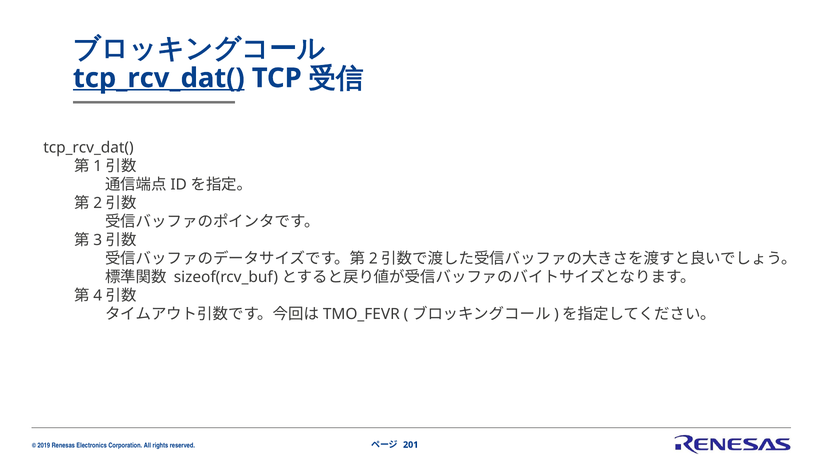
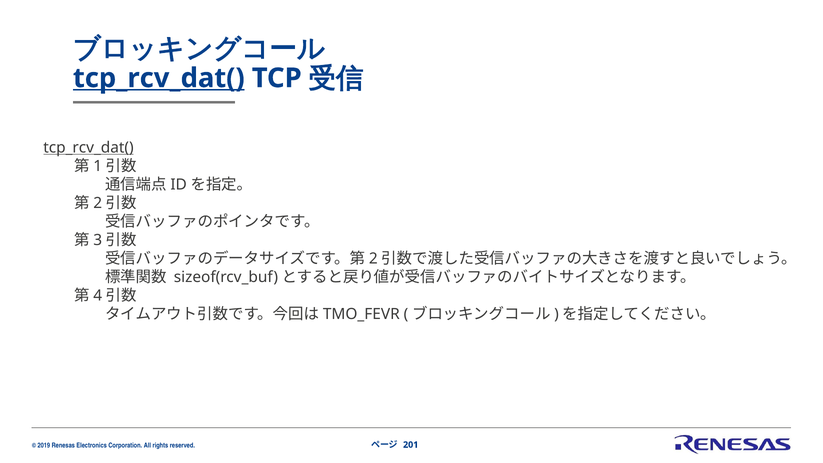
tcp_rcv_dat( underline: none -> present (89, 148)
